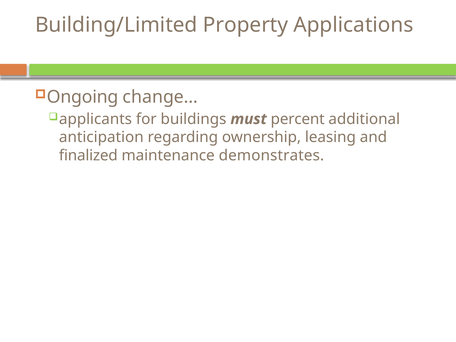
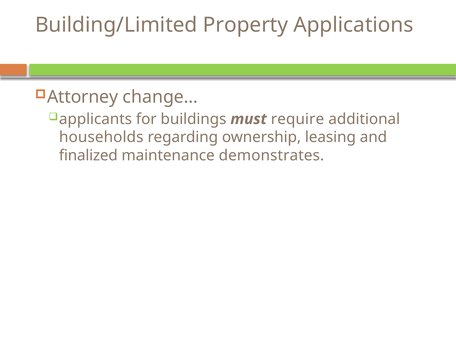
Ongoing: Ongoing -> Attorney (83, 97)
percent: percent -> require (298, 119)
anticipation: anticipation -> households (101, 137)
